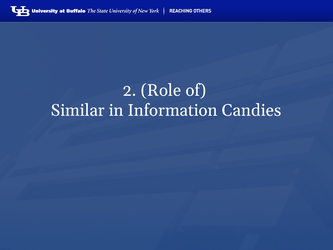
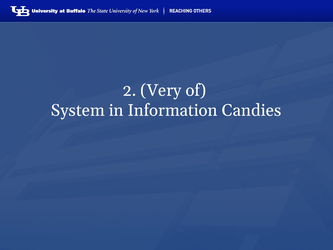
Role: Role -> Very (161, 90)
Similar: Similar -> System (78, 110)
